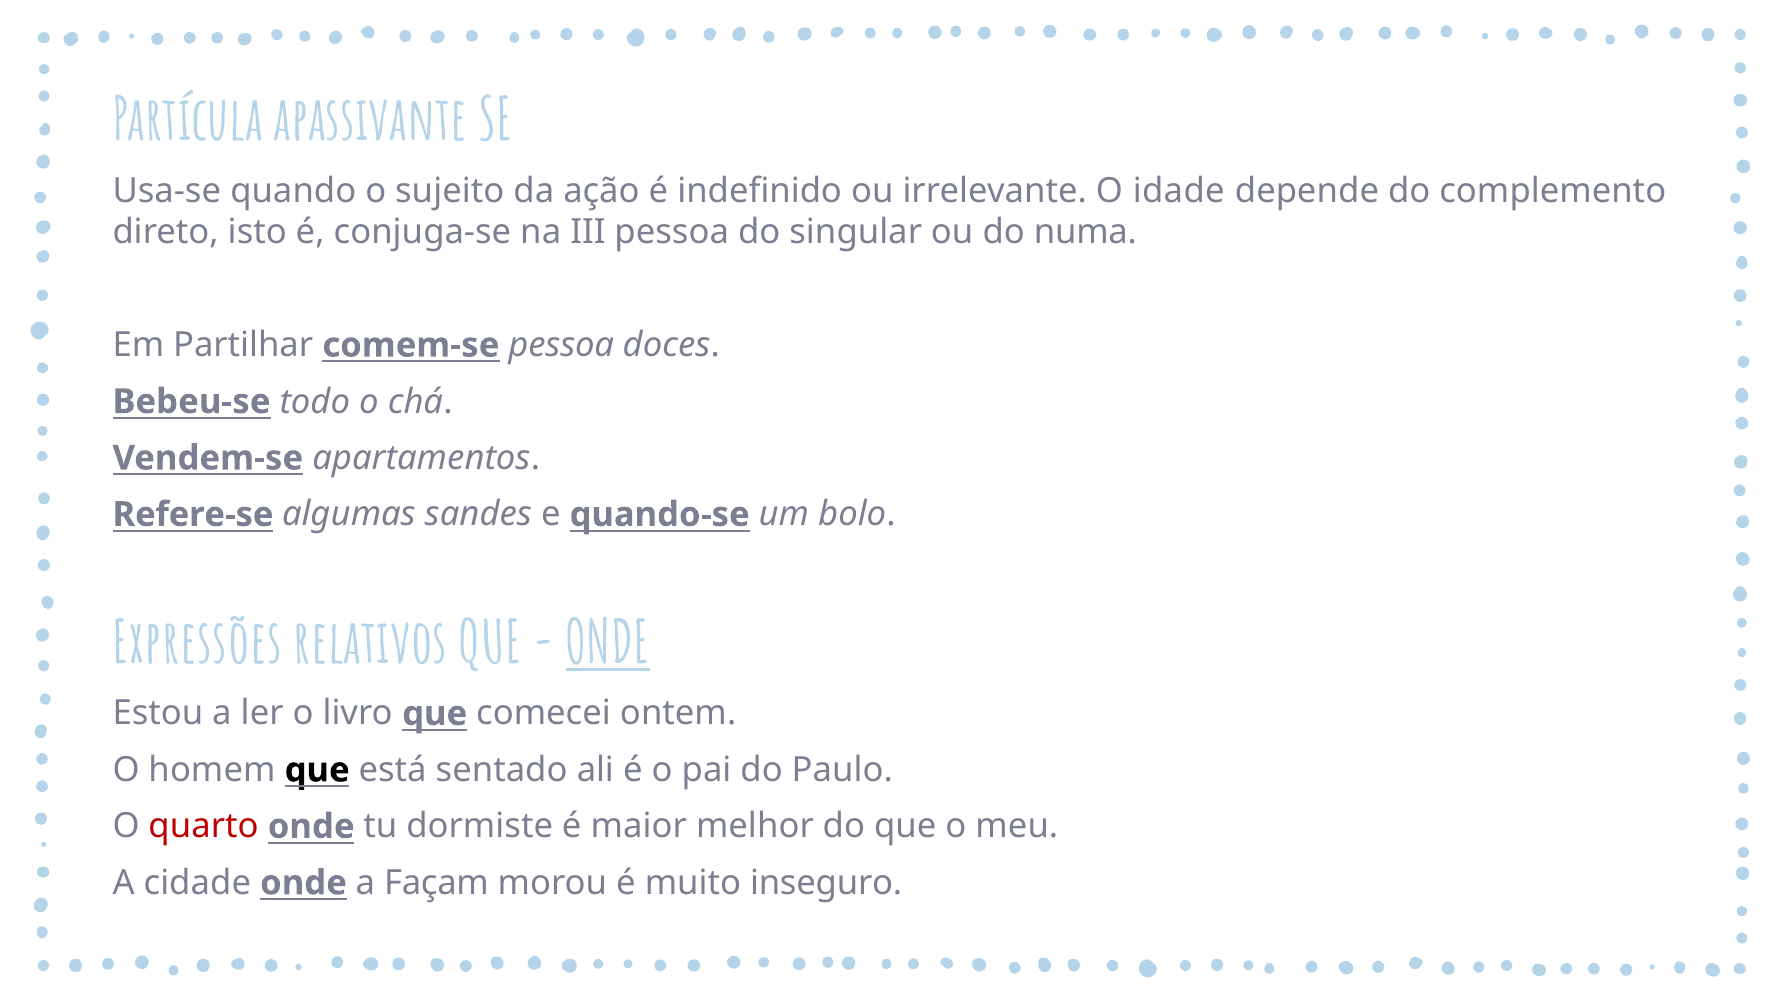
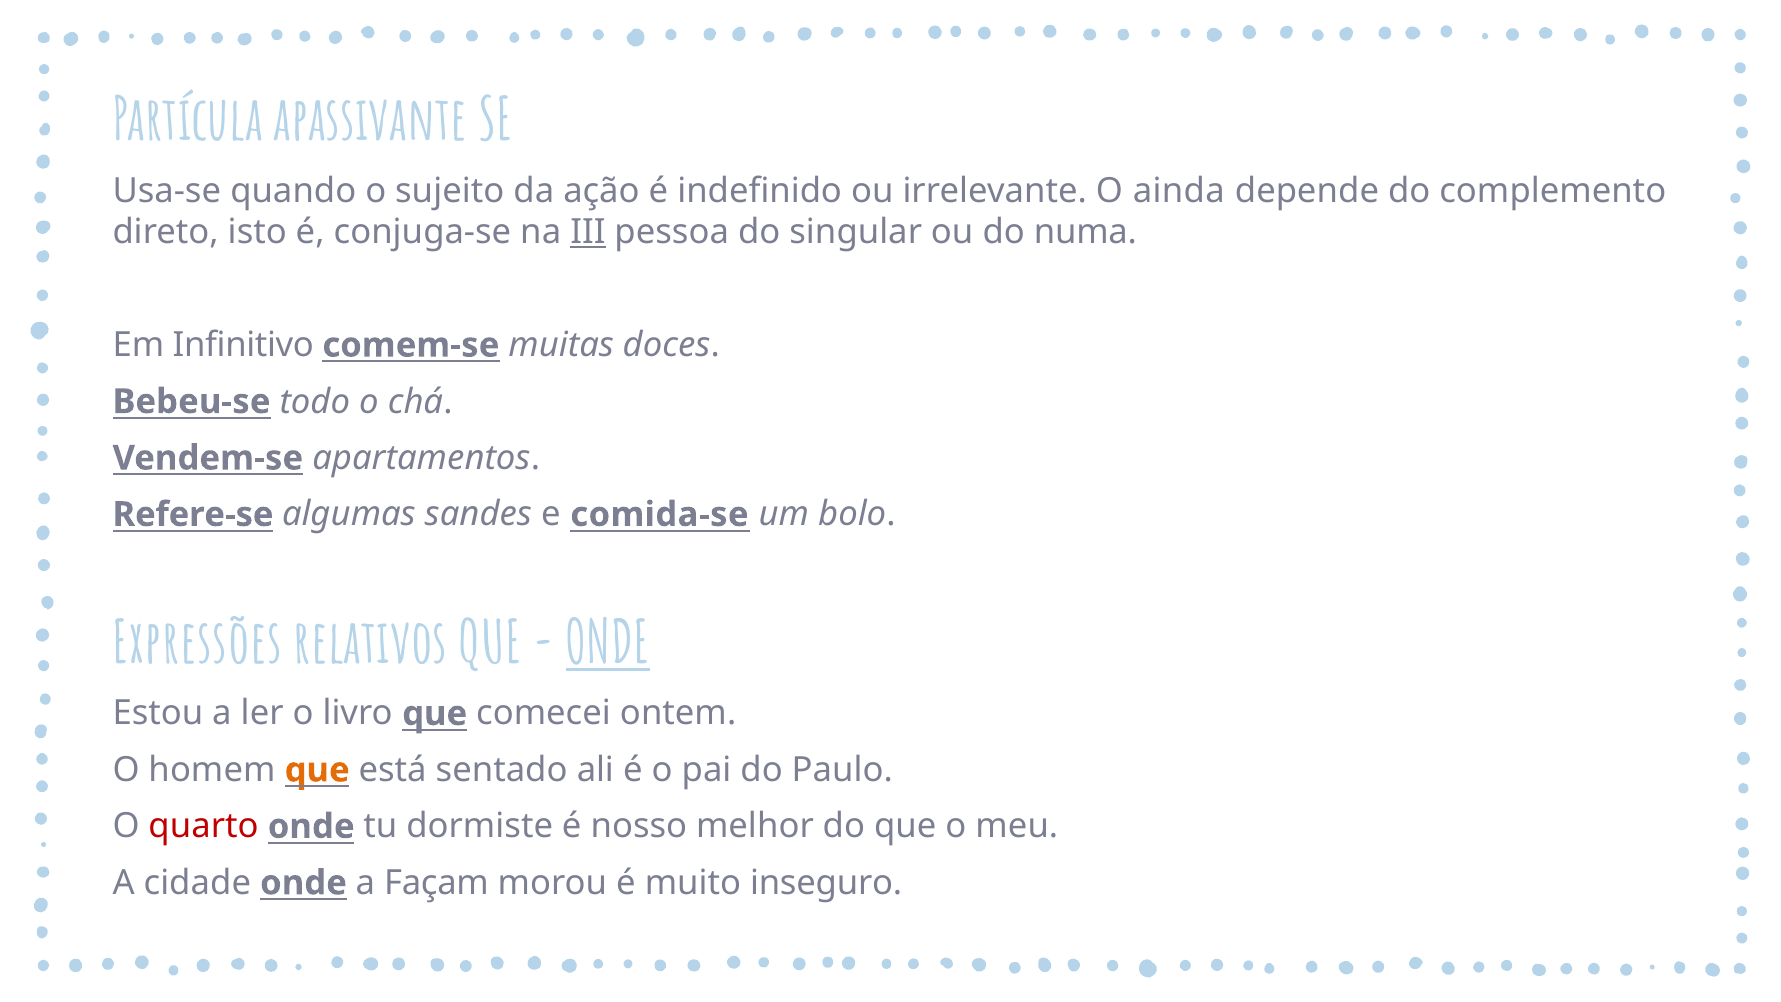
idade: idade -> ainda (1179, 191)
III underline: none -> present (588, 232)
Partilhar: Partilhar -> Infinitivo (243, 345)
comem-se pessoa: pessoa -> muitas (561, 345)
quando-se: quando-se -> comida-se (659, 514)
que colour: black -> orange (317, 770)
maior: maior -> nosso (639, 826)
